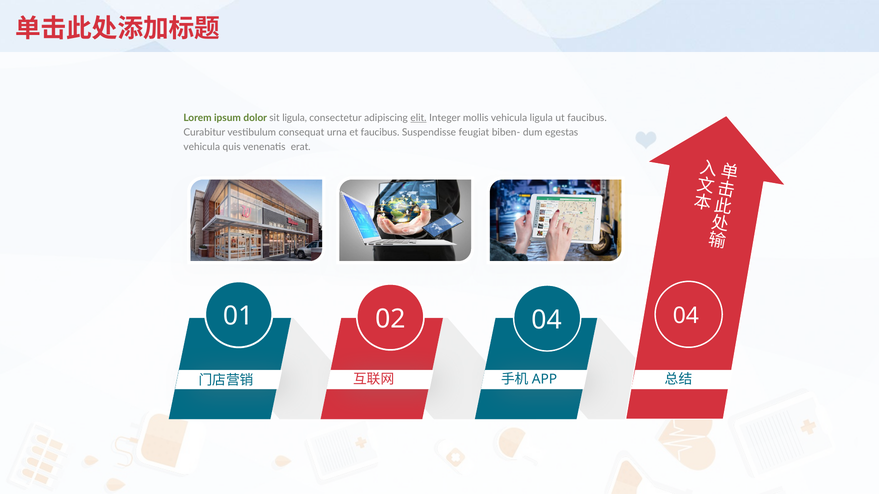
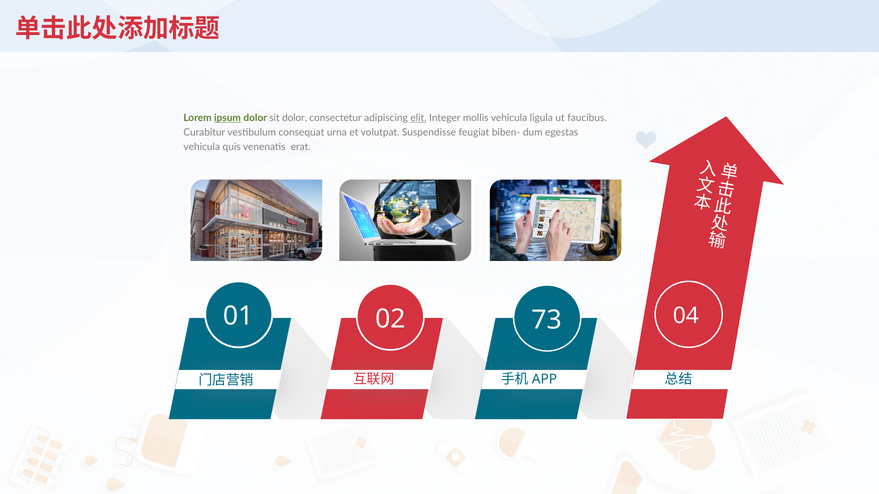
ipsum underline: none -> present (227, 118)
sit ligula: ligula -> dolor (295, 118)
et faucibus: faucibus -> volutpat (380, 132)
02 04: 04 -> 73 (547, 320)
